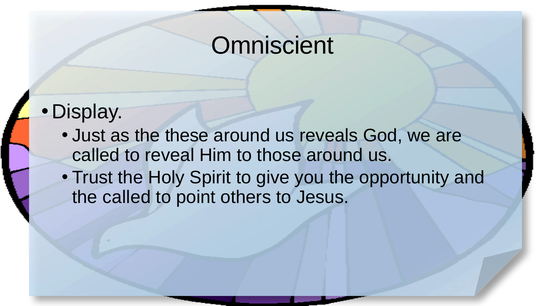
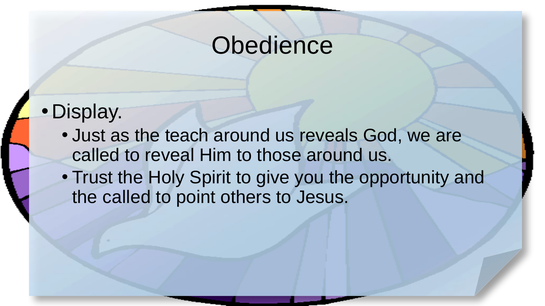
Omniscient: Omniscient -> Obedience (272, 46)
these: these -> teach (187, 136)
